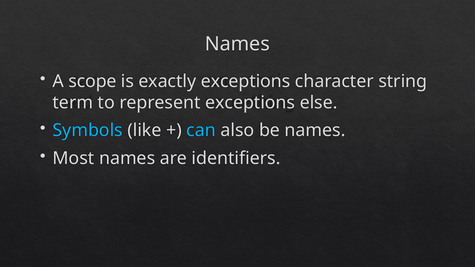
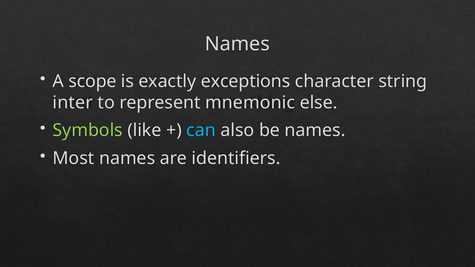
term: term -> inter (73, 103)
represent exceptions: exceptions -> mnemonic (250, 103)
Symbols colour: light blue -> light green (88, 130)
